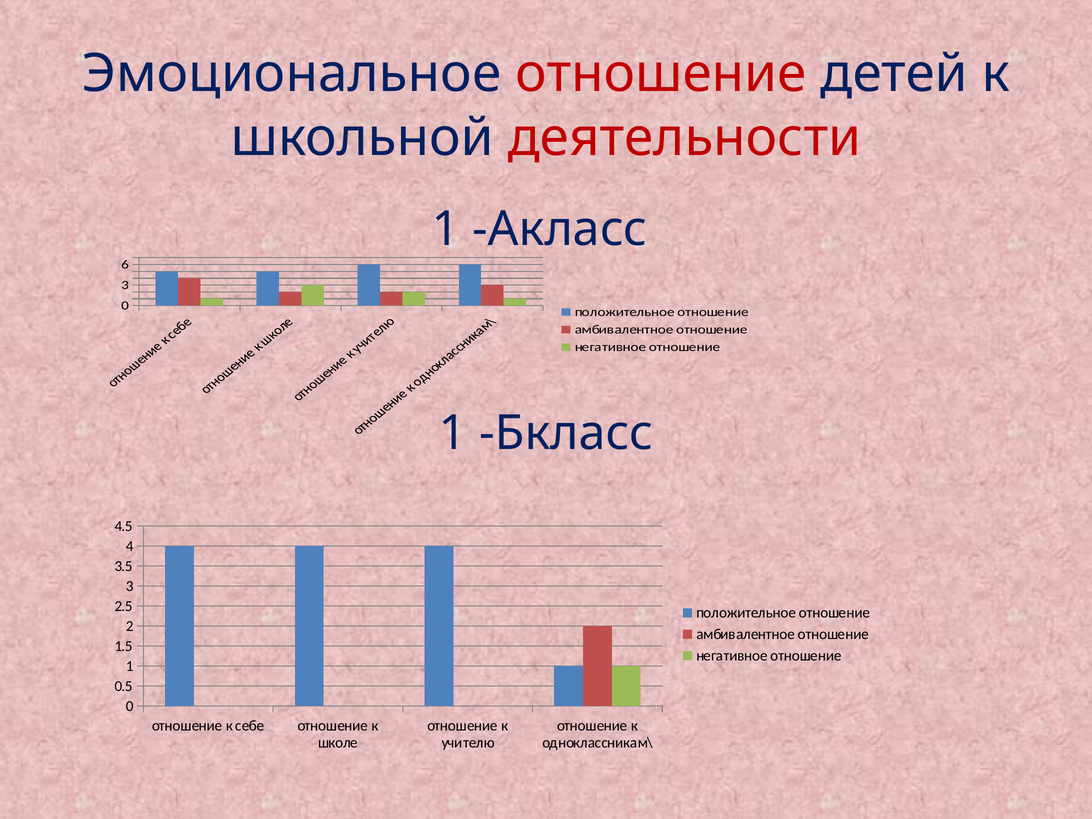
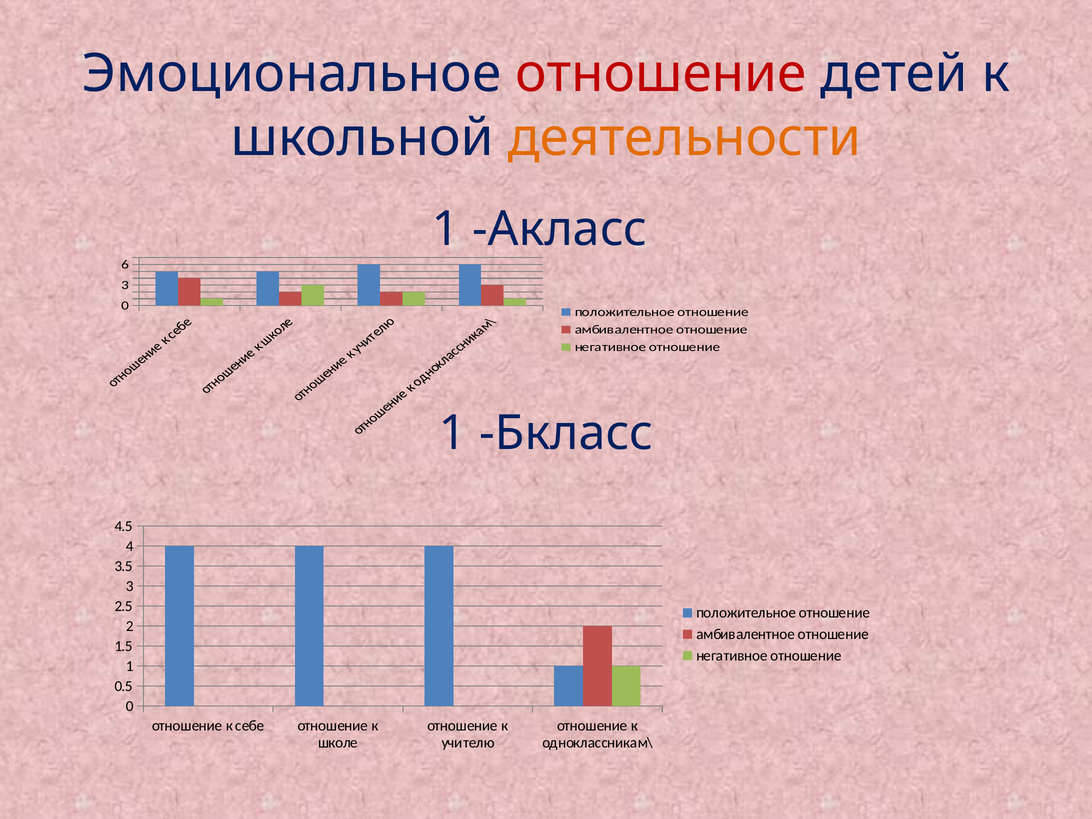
деятельности colour: red -> orange (684, 138)
